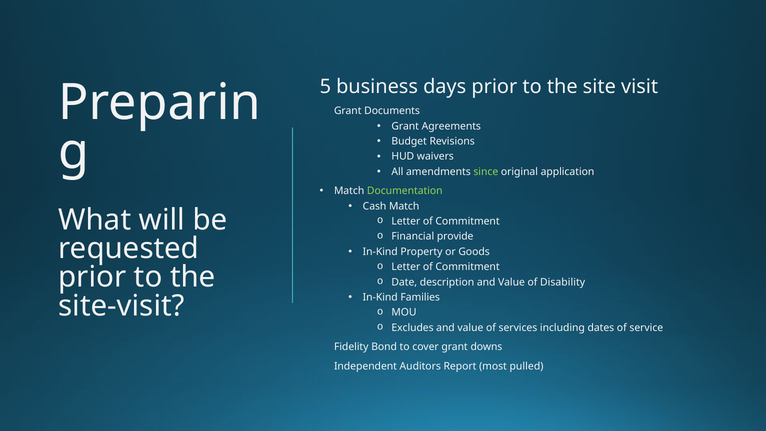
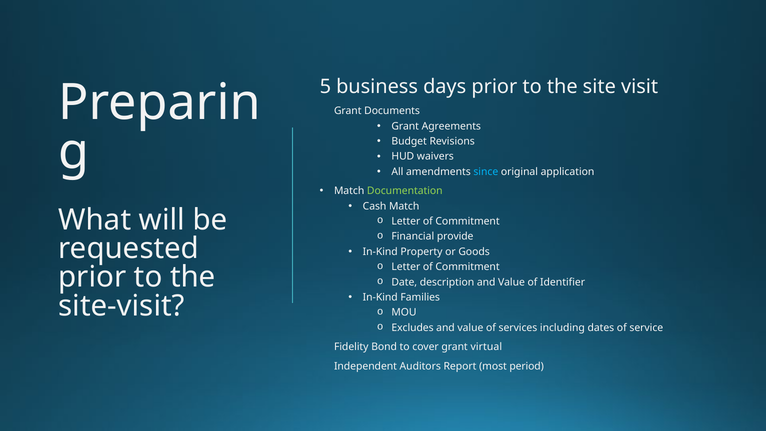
since colour: light green -> light blue (486, 172)
Disability: Disability -> Identifier (563, 282)
downs: downs -> virtual (486, 347)
pulled: pulled -> period (527, 366)
